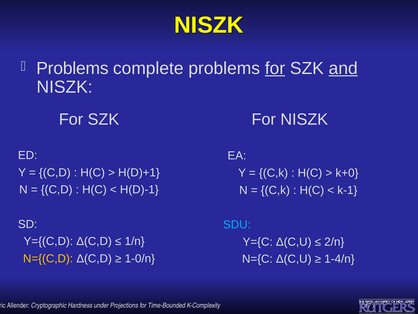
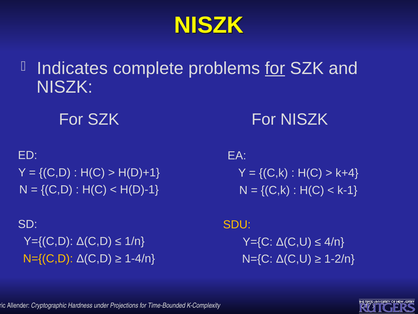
Problems: Problems -> Indicates (72, 68)
and underline: present -> none (343, 68)
k+0: k+0 -> k+4 (347, 173)
SDU colour: light blue -> yellow (237, 224)
2/n: 2/n -> 4/n (334, 241)
1-0/n: 1-0/n -> 1-4/n (140, 258)
1-4/n: 1-4/n -> 1-2/n (339, 259)
